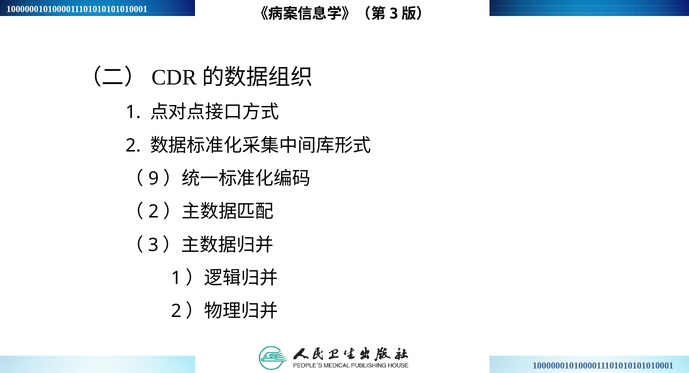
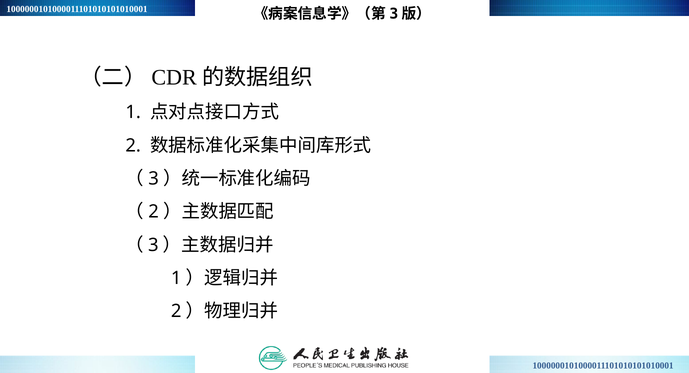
9: 9 -> 3 (154, 179)
